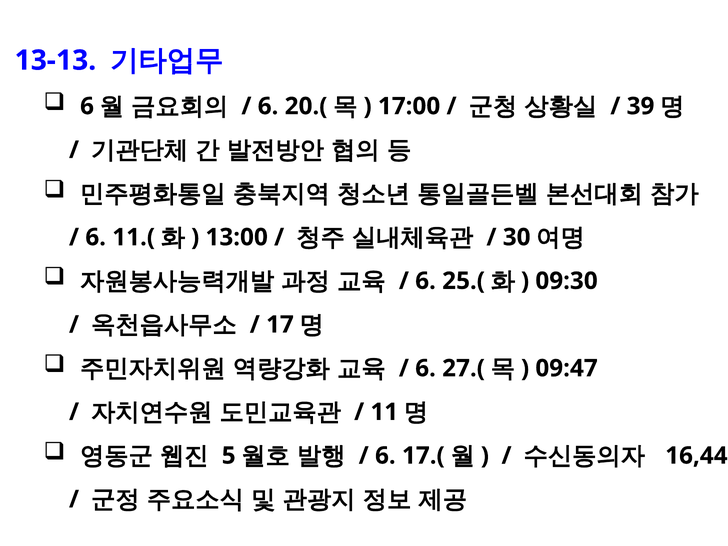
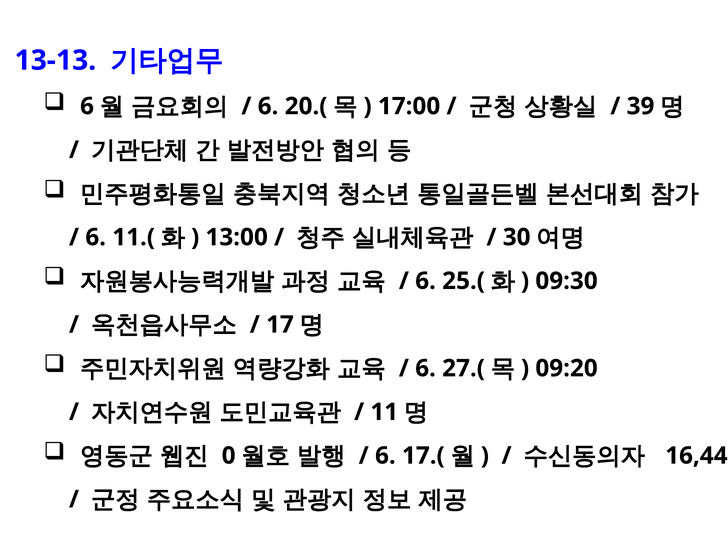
09:47: 09:47 -> 09:20 (567, 368)
5: 5 -> 0 (229, 456)
